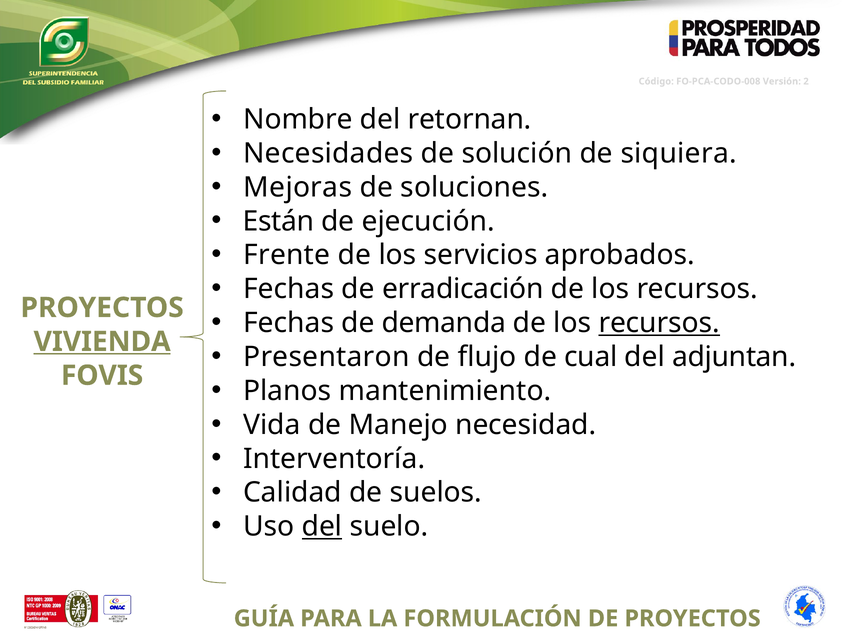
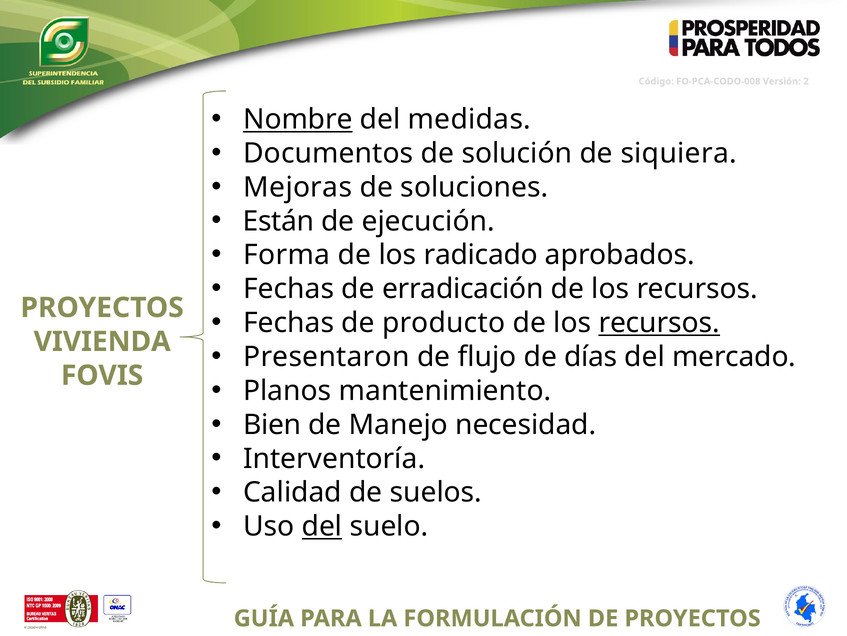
Nombre underline: none -> present (298, 119)
retornan: retornan -> medidas (469, 119)
Necesidades: Necesidades -> Documentos (328, 153)
Frente: Frente -> Forma (287, 255)
servicios: servicios -> radicado (481, 255)
demanda: demanda -> producto (444, 323)
VIVIENDA underline: present -> none (102, 341)
cual: cual -> días (591, 356)
adjuntan: adjuntan -> mercado (734, 356)
Vida: Vida -> Bien (272, 424)
